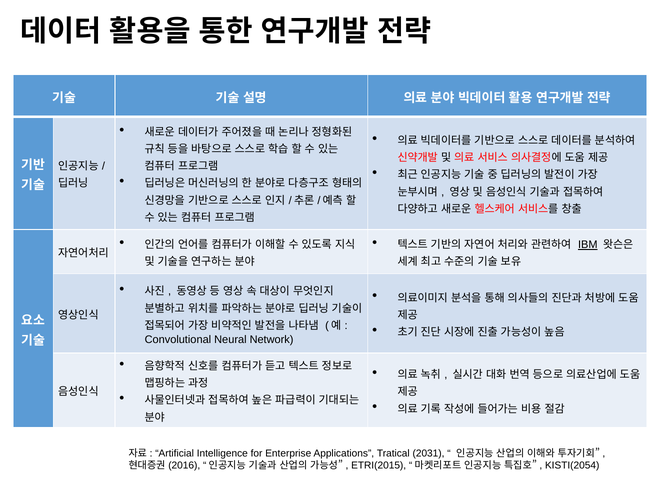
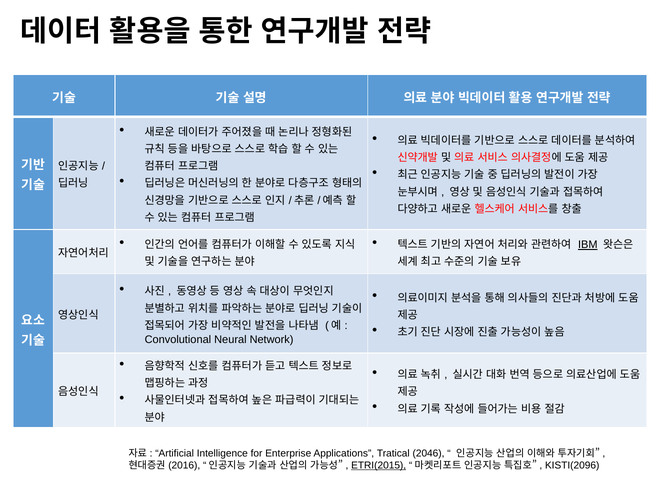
2031: 2031 -> 2046 (429, 453)
ETRI(2015 underline: none -> present (379, 466)
KISTI(2054: KISTI(2054 -> KISTI(2096 (572, 466)
